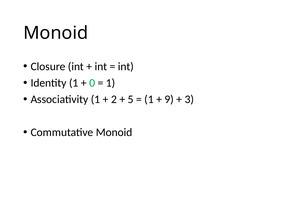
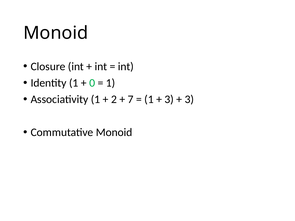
5: 5 -> 7 (131, 99)
9: 9 -> 3 (169, 99)
